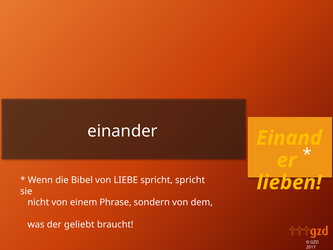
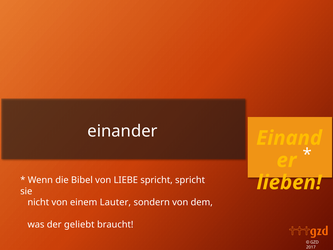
Phrase: Phrase -> Lauter (115, 202)
